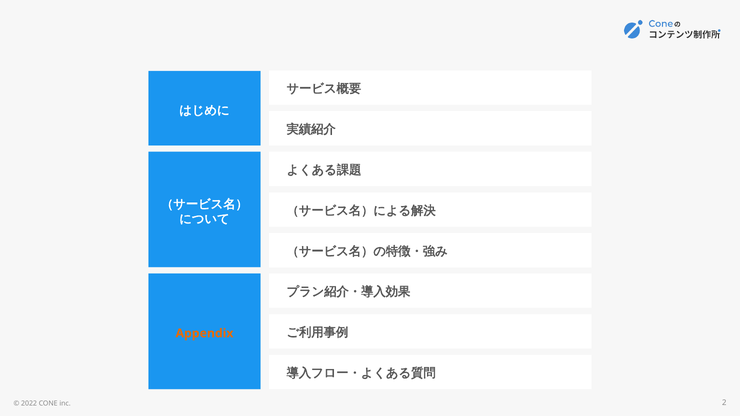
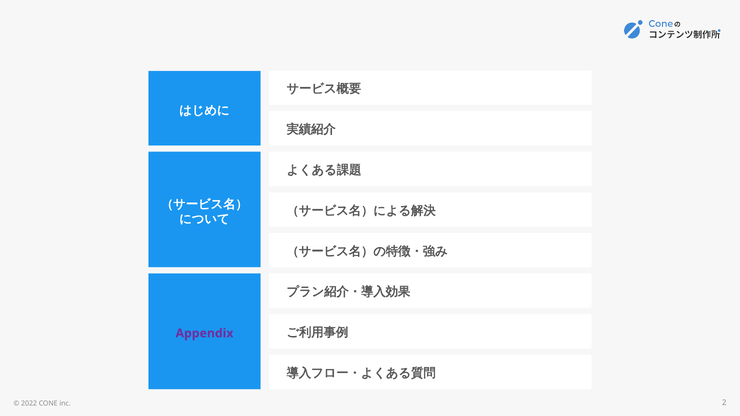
Appendix colour: orange -> purple (204, 333)
